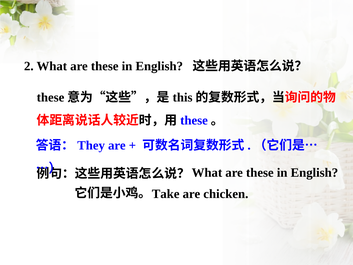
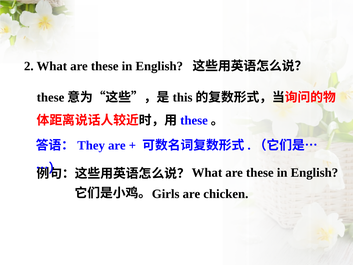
Take: Take -> Girls (166, 194)
